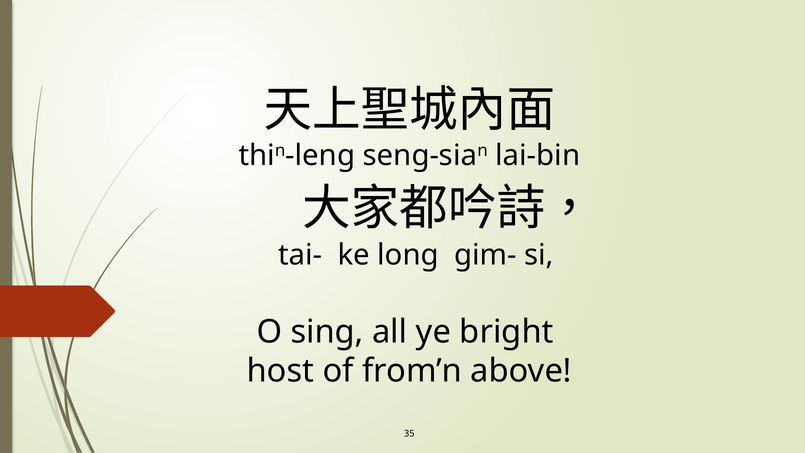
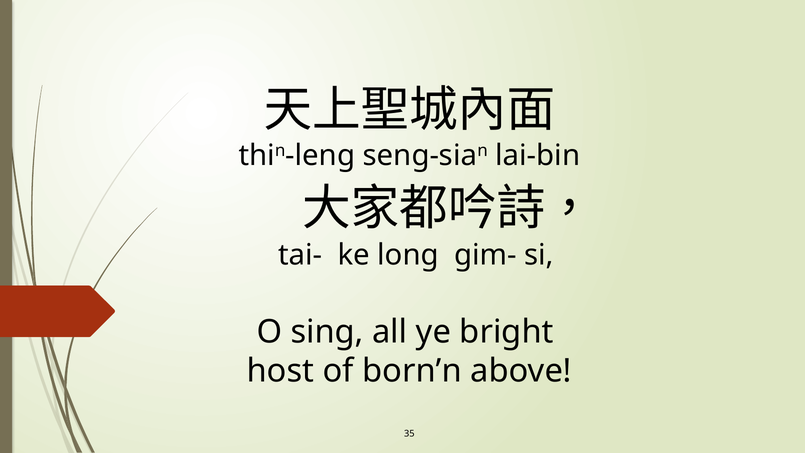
from’n: from’n -> born’n (412, 371)
